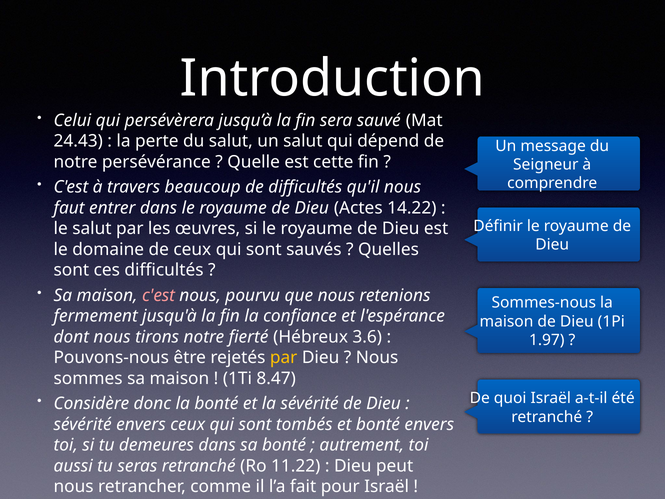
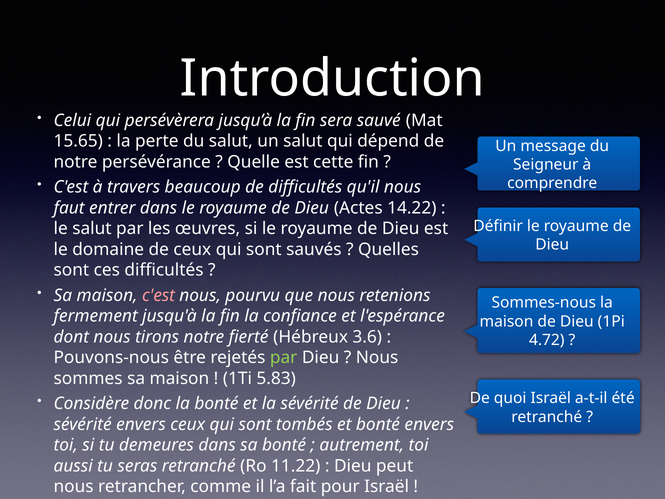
24.43: 24.43 -> 15.65 (78, 141)
1.97: 1.97 -> 4.72 (547, 340)
par colour: yellow -> light green (284, 357)
8.47: 8.47 -> 5.83 (276, 378)
